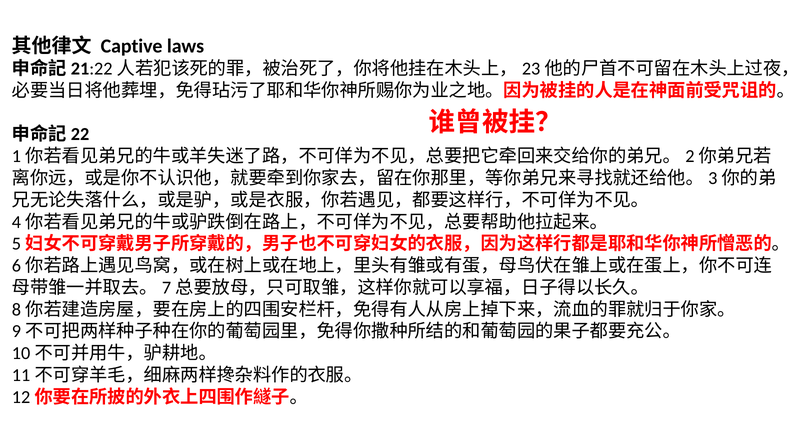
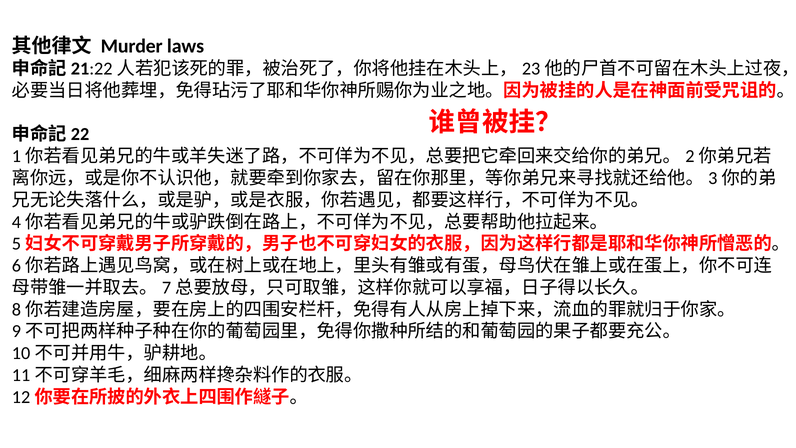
Captive: Captive -> Murder (132, 46)
